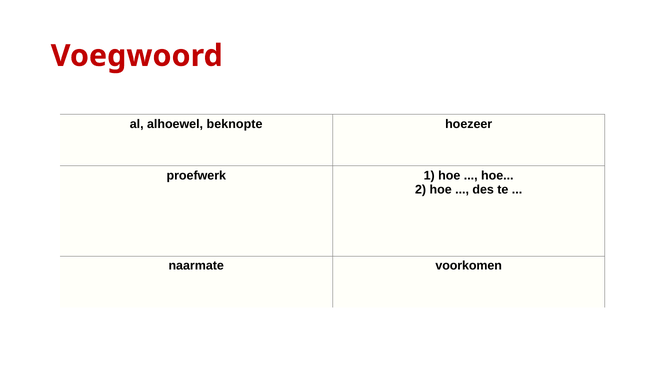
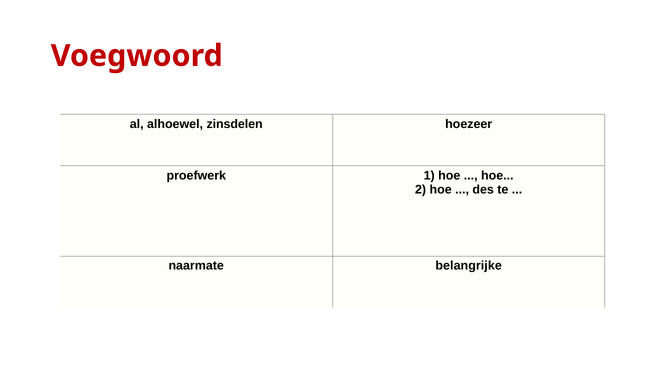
beknopte: beknopte -> zinsdelen (235, 124)
voorkomen: voorkomen -> belangrijke (469, 266)
